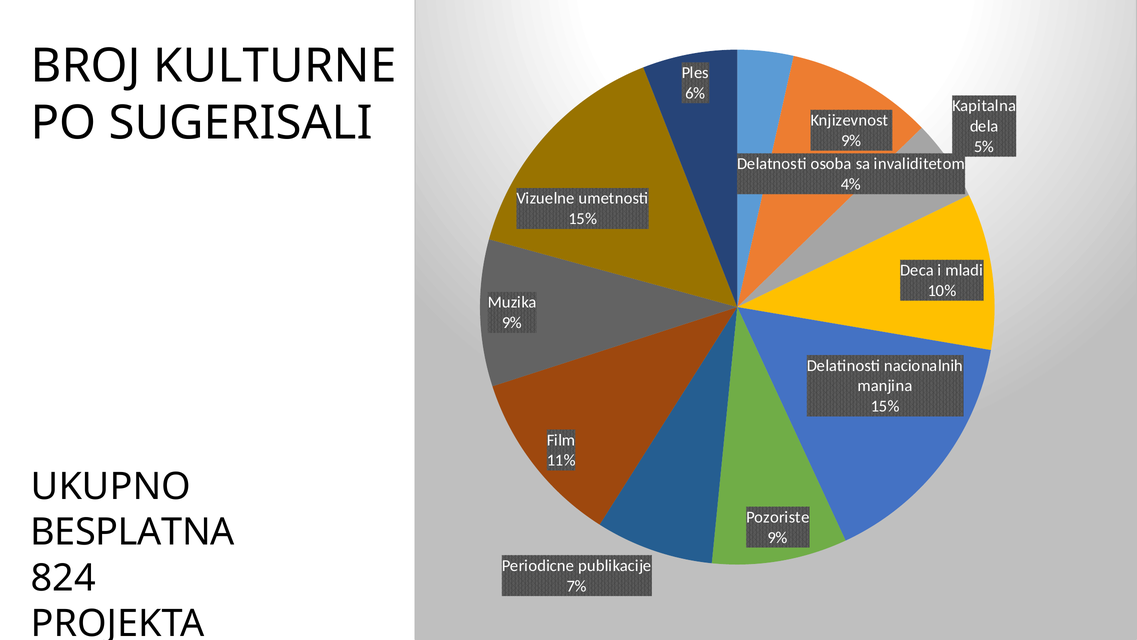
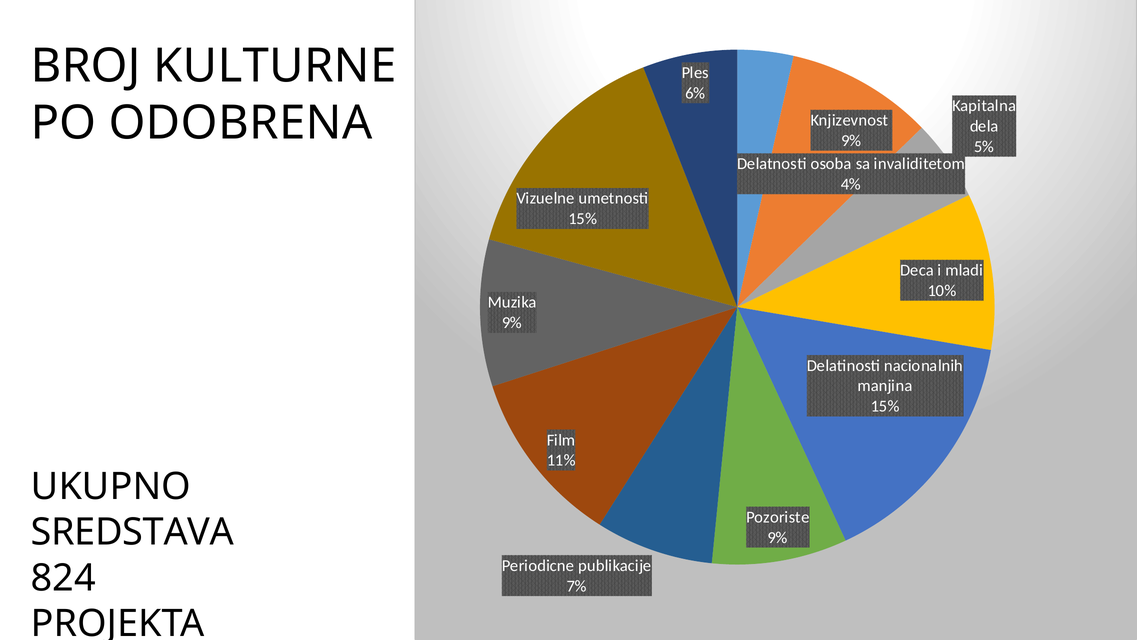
SUGERISALI: SUGERISALI -> ODOBRENA (241, 123)
BESPLATNA: BESPLATNA -> SREDSTAVA (132, 532)
